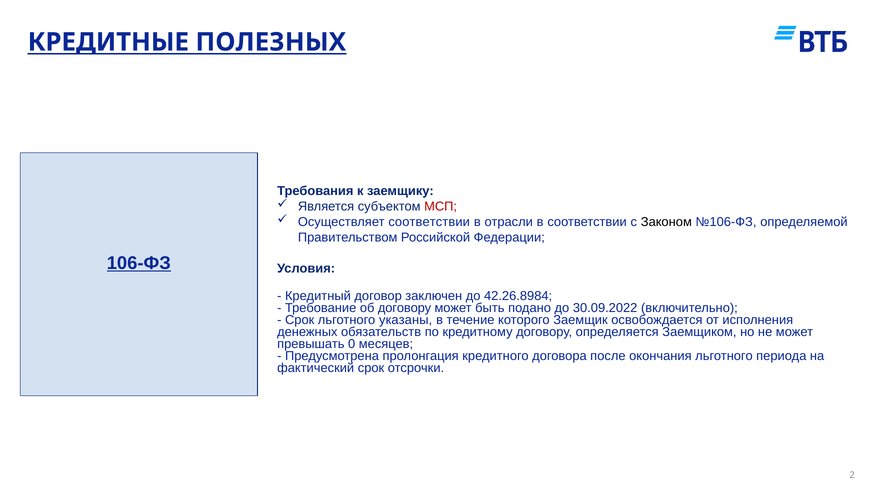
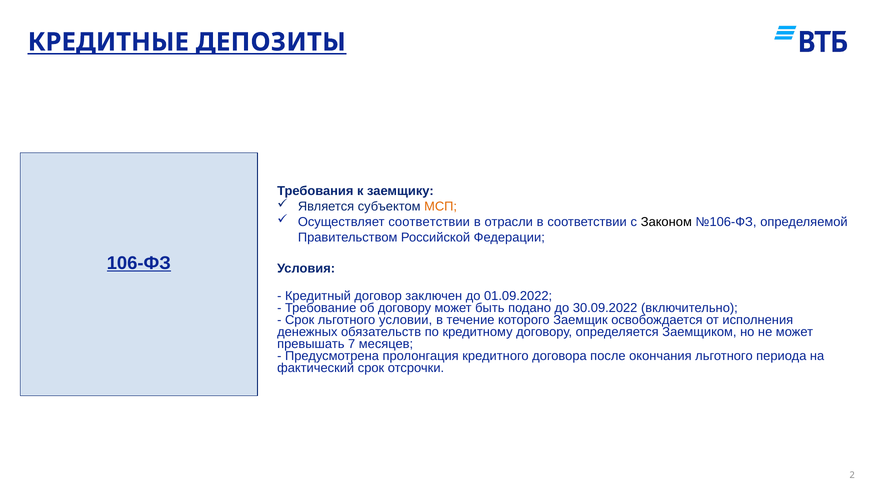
ПОЛЕЗНЫХ: ПОЛЕЗНЫХ -> ДЕПОЗИТЫ (271, 42)
МСП colour: red -> orange (441, 207)
42.26.8984: 42.26.8984 -> 01.09.2022 (518, 296)
указаны: указаны -> условии (406, 320)
0: 0 -> 7 (352, 344)
